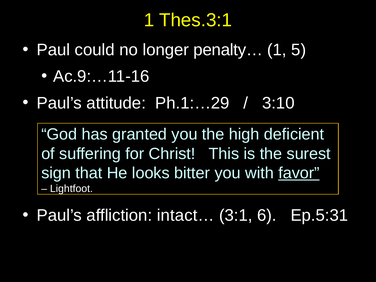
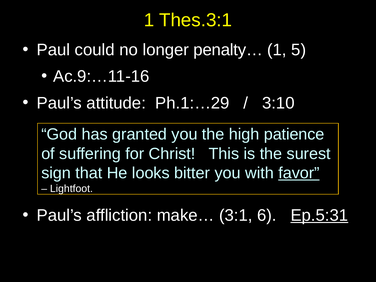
deficient: deficient -> patience (294, 134)
intact…: intact… -> make… (186, 215)
Ep.5:31 underline: none -> present (319, 215)
